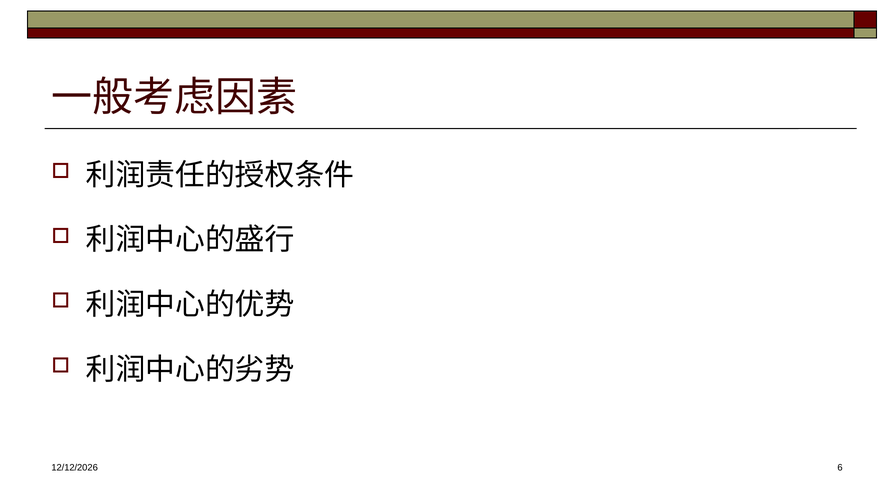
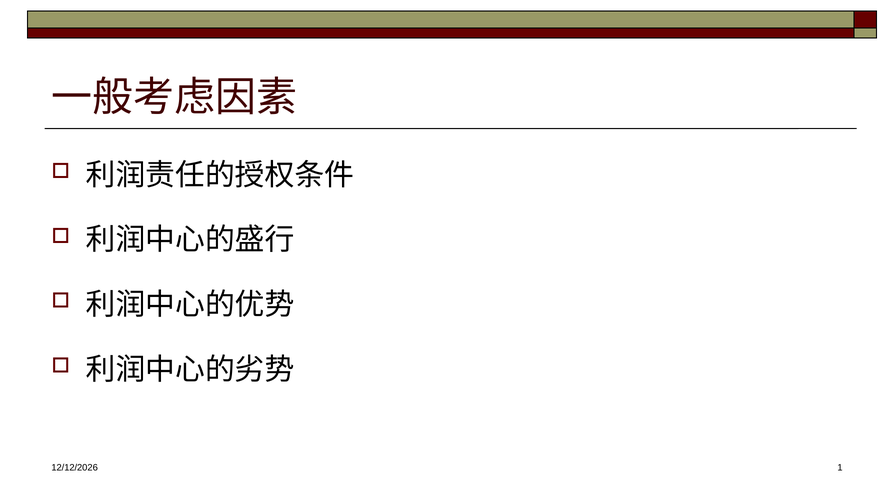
6: 6 -> 1 (840, 468)
